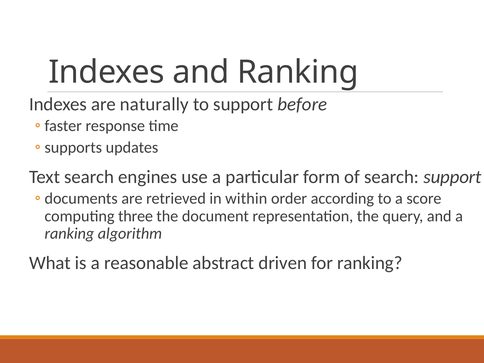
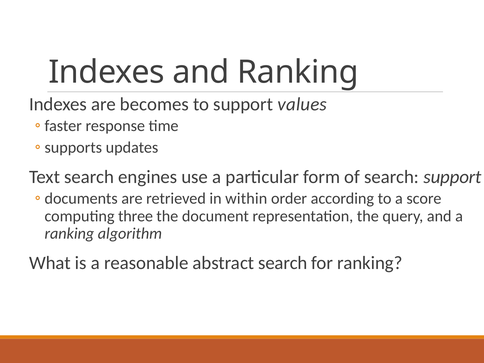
naturally: naturally -> becomes (154, 104)
before: before -> values (302, 104)
abstract driven: driven -> search (283, 263)
